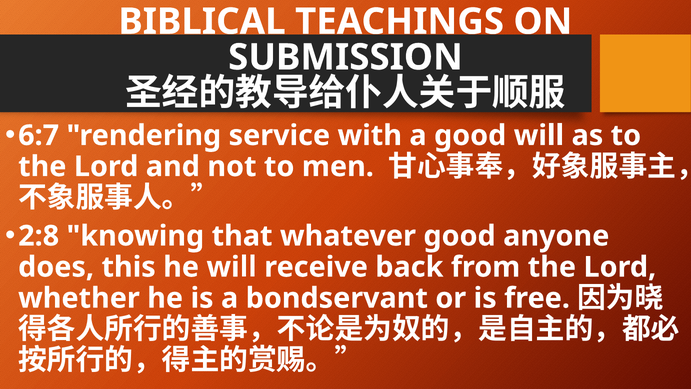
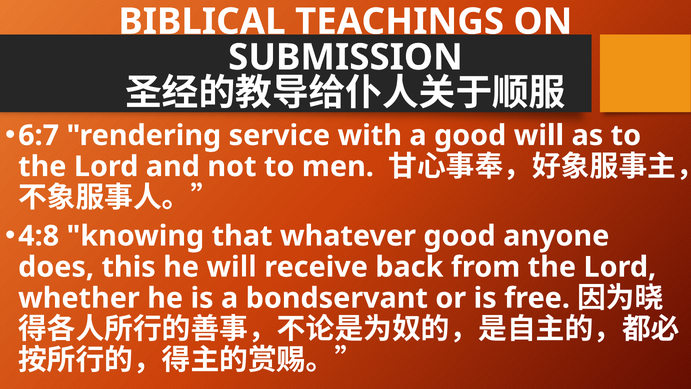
2:8: 2:8 -> 4:8 (39, 236)
